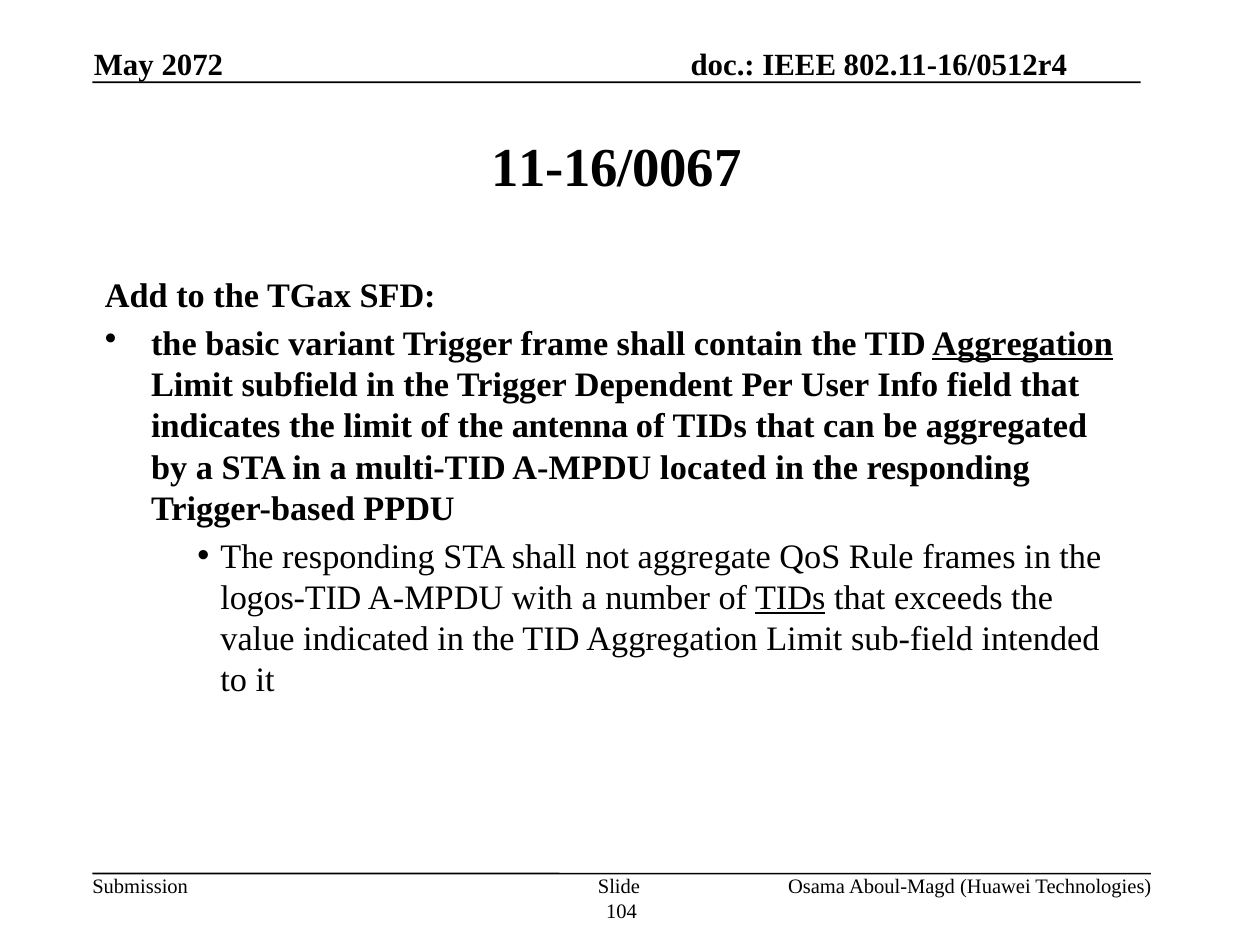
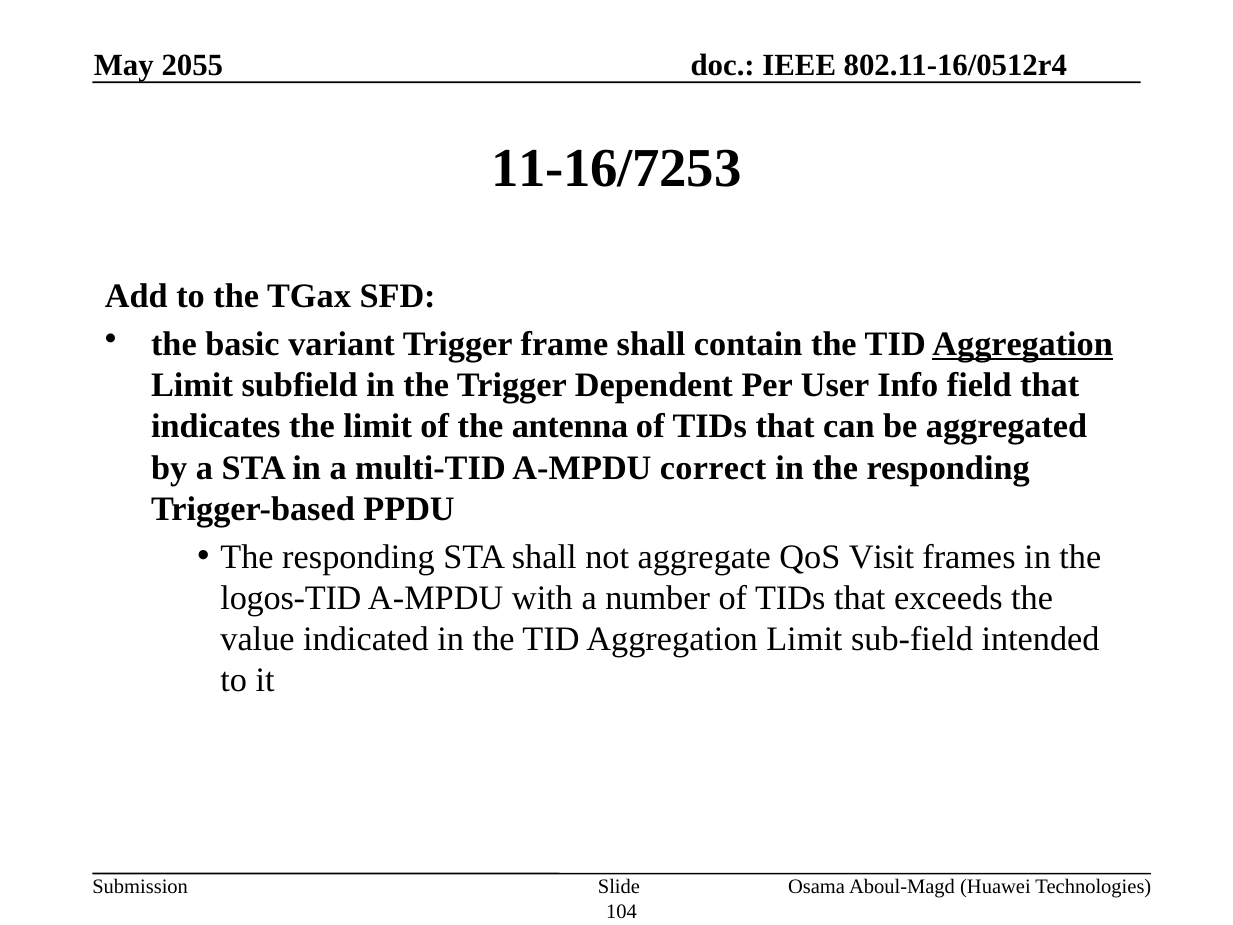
2072: 2072 -> 2055 (192, 66)
11-16/0067: 11-16/0067 -> 11-16/7253 (616, 168)
located: located -> correct (713, 468)
Rule: Rule -> Visit (881, 557)
TIDs underline: present -> none (790, 598)
